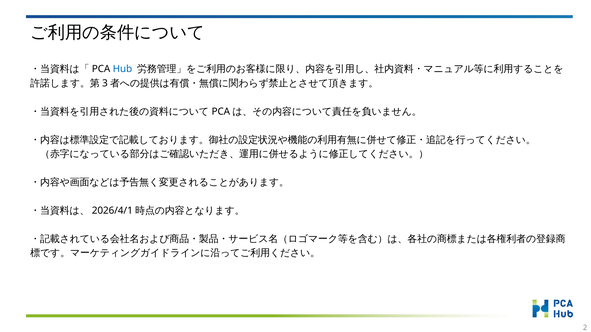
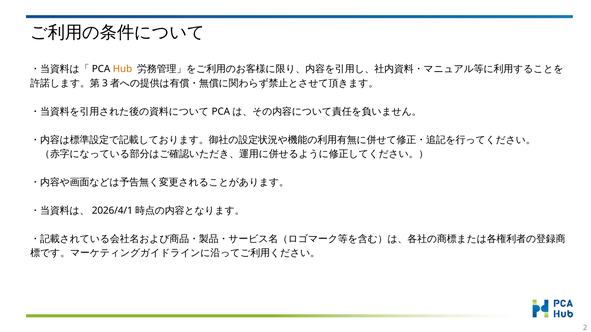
Hub colour: blue -> orange (122, 69)
